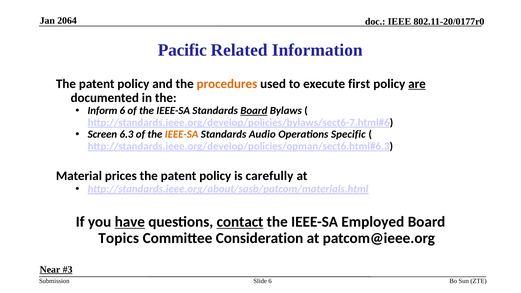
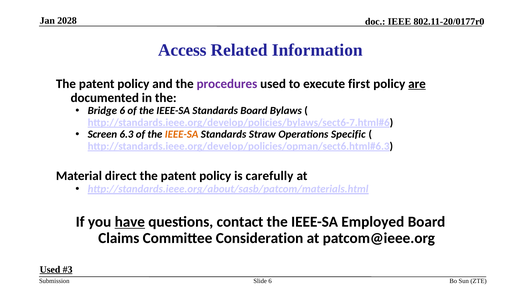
2064: 2064 -> 2028 (67, 21)
Pacific: Pacific -> Access (182, 50)
procedures colour: orange -> purple (227, 84)
Inform: Inform -> Bridge (102, 111)
Board underline: present -> none (254, 111)
Audio: Audio -> Straw (262, 134)
prices: prices -> direct (121, 176)
contact underline: present -> none (240, 222)
Topics: Topics -> Claims (119, 238)
Near: Near -> Used (50, 269)
